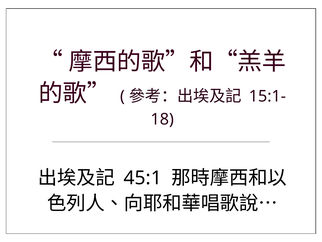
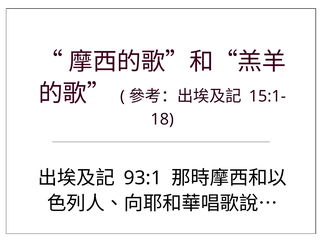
45:1: 45:1 -> 93:1 (143, 178)
